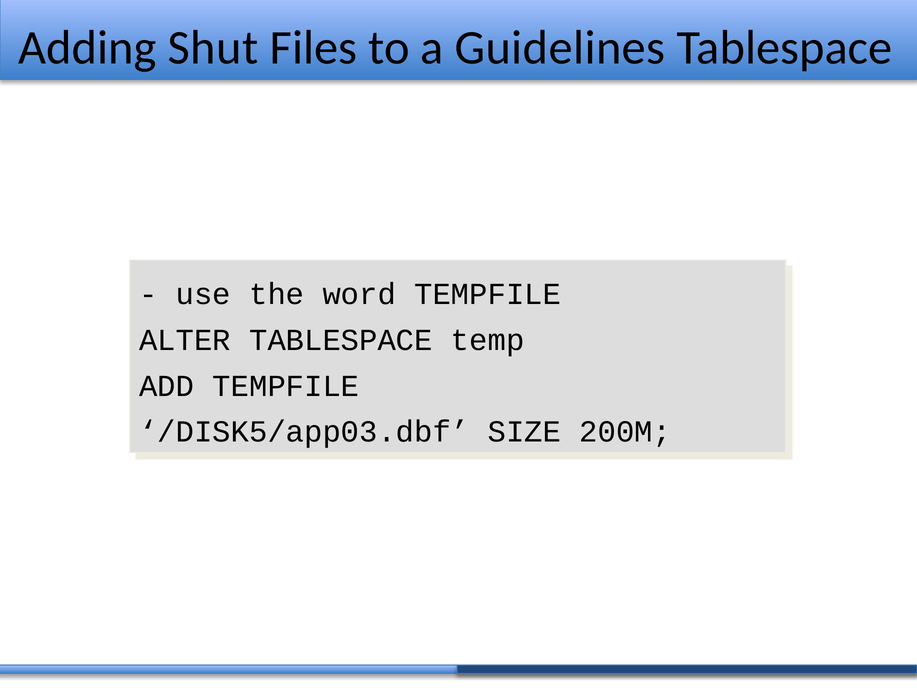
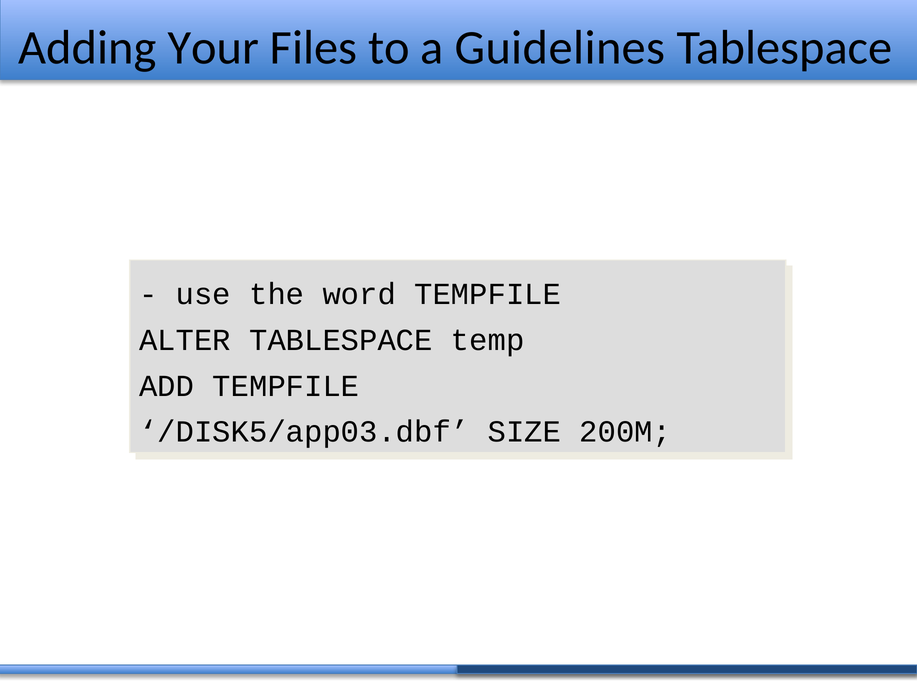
Shut: Shut -> Your (213, 48)
